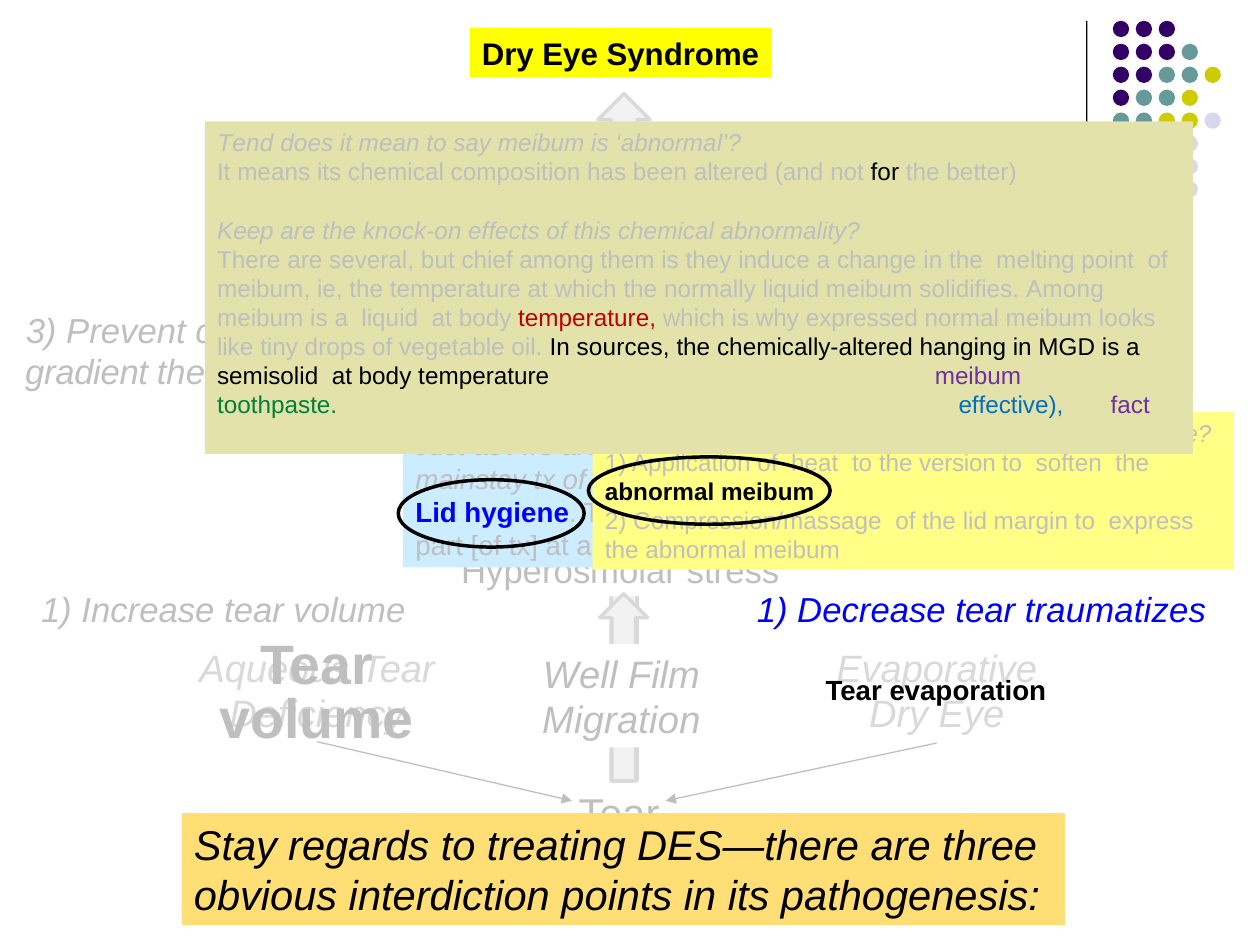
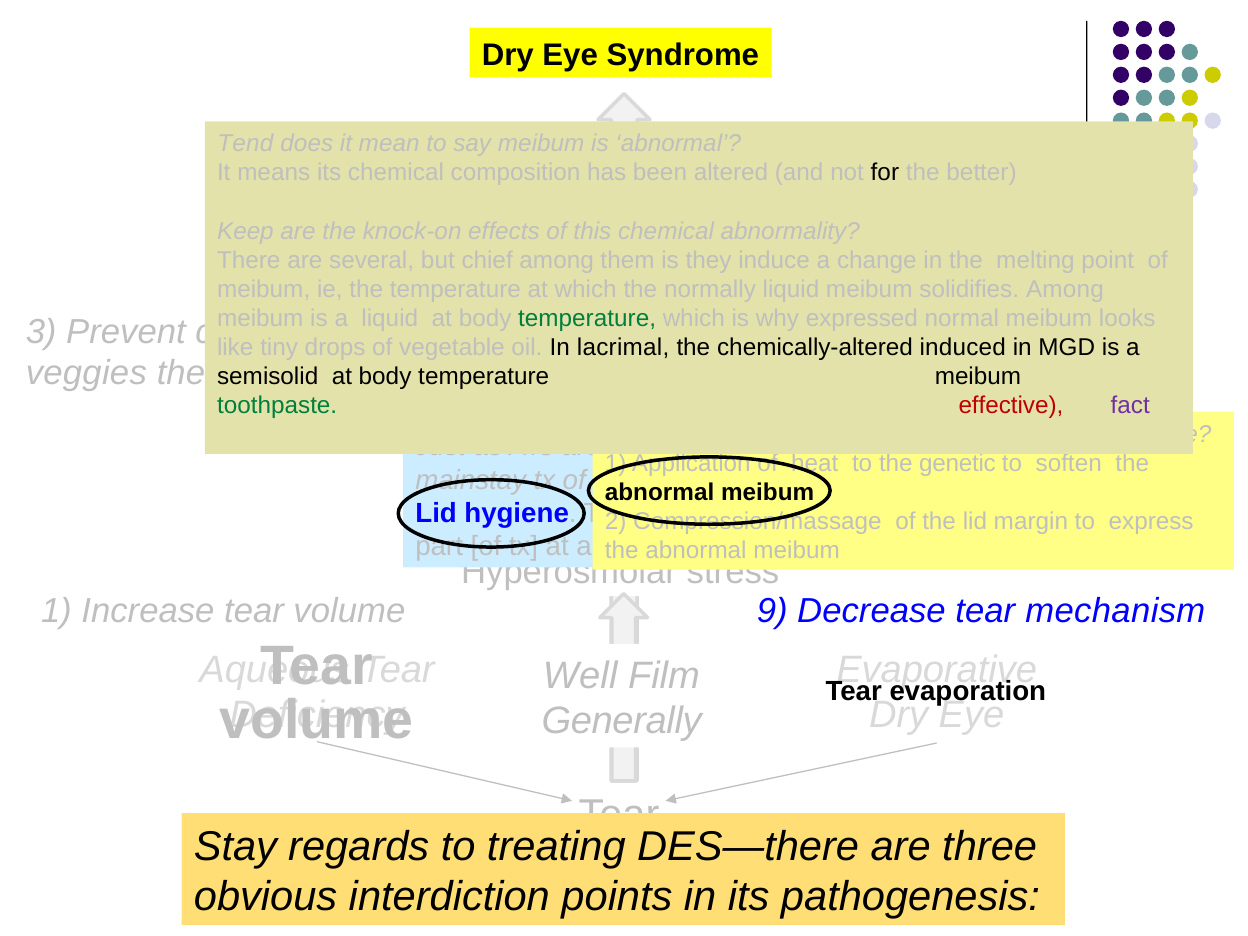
temperature colour: red -> green (587, 318)
sources: sources -> lacrimal (623, 348)
hanging: hanging -> induced (963, 348)
gradient: gradient -> veggies (86, 373)
meibum colour: purple -> black (978, 377)
effective colour: blue -> red (1011, 406)
version: version -> genetic (957, 463)
volume 1: 1 -> 9 (772, 611)
traumatizes: traumatizes -> mechanism (1115, 611)
Migration: Migration -> Generally (622, 721)
